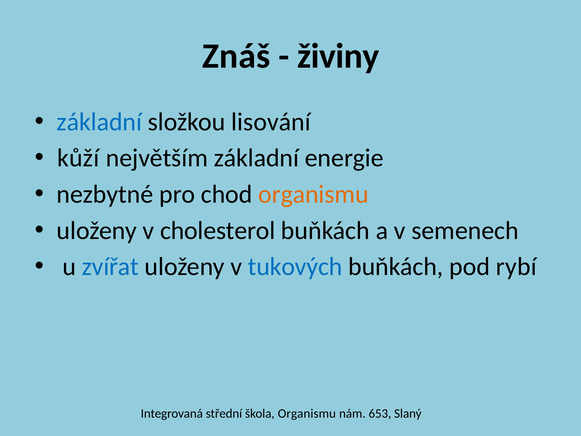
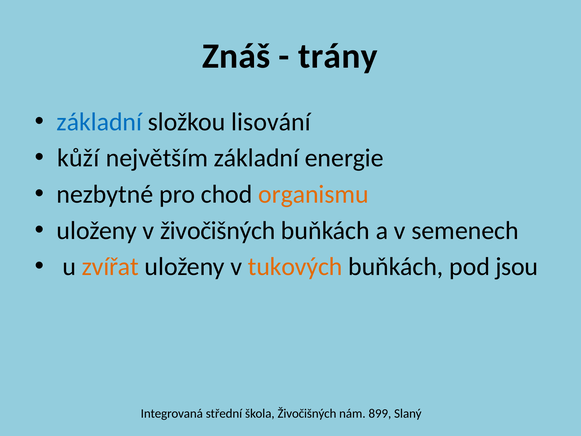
živiny: živiny -> trány (338, 56)
v cholesterol: cholesterol -> živočišných (218, 230)
zvířat colour: blue -> orange (110, 267)
tukových colour: blue -> orange (295, 267)
rybí: rybí -> jsou (517, 267)
škola Organismu: Organismu -> Živočišných (307, 413)
653: 653 -> 899 (380, 413)
